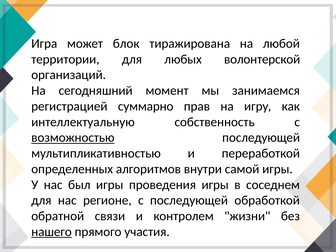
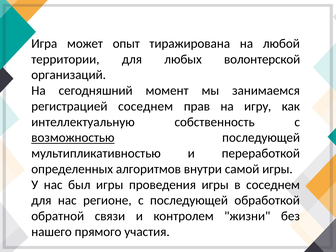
блок: блок -> опыт (126, 44)
регистрацией суммарно: суммарно -> соседнем (146, 106)
нашего underline: present -> none (52, 232)
